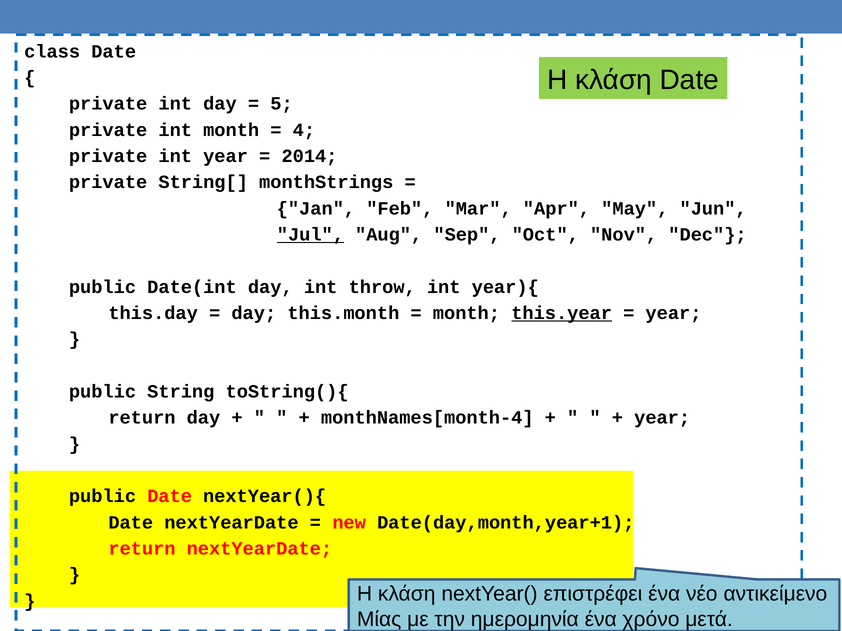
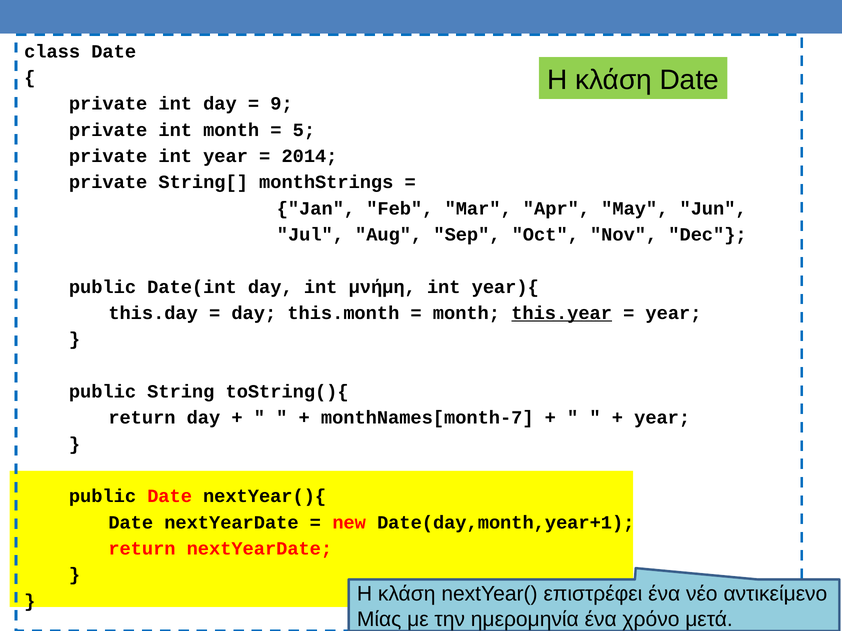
5: 5 -> 9 (282, 104)
4: 4 -> 5 (304, 130)
Jul underline: present -> none (310, 235)
throw: throw -> μνήμη (382, 287)
monthNames[month-4: monthNames[month-4 -> monthNames[month-7 (427, 418)
